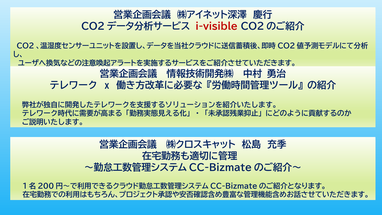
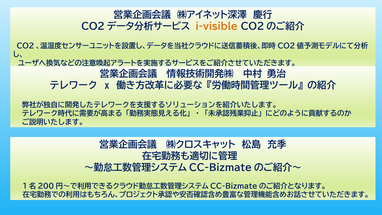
i-visible colour: red -> orange (217, 27)
